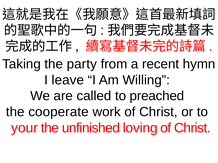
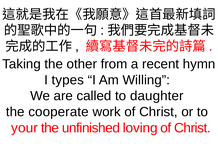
party: party -> other (82, 64)
leave: leave -> types (68, 80)
preached: preached -> daughter (157, 96)
